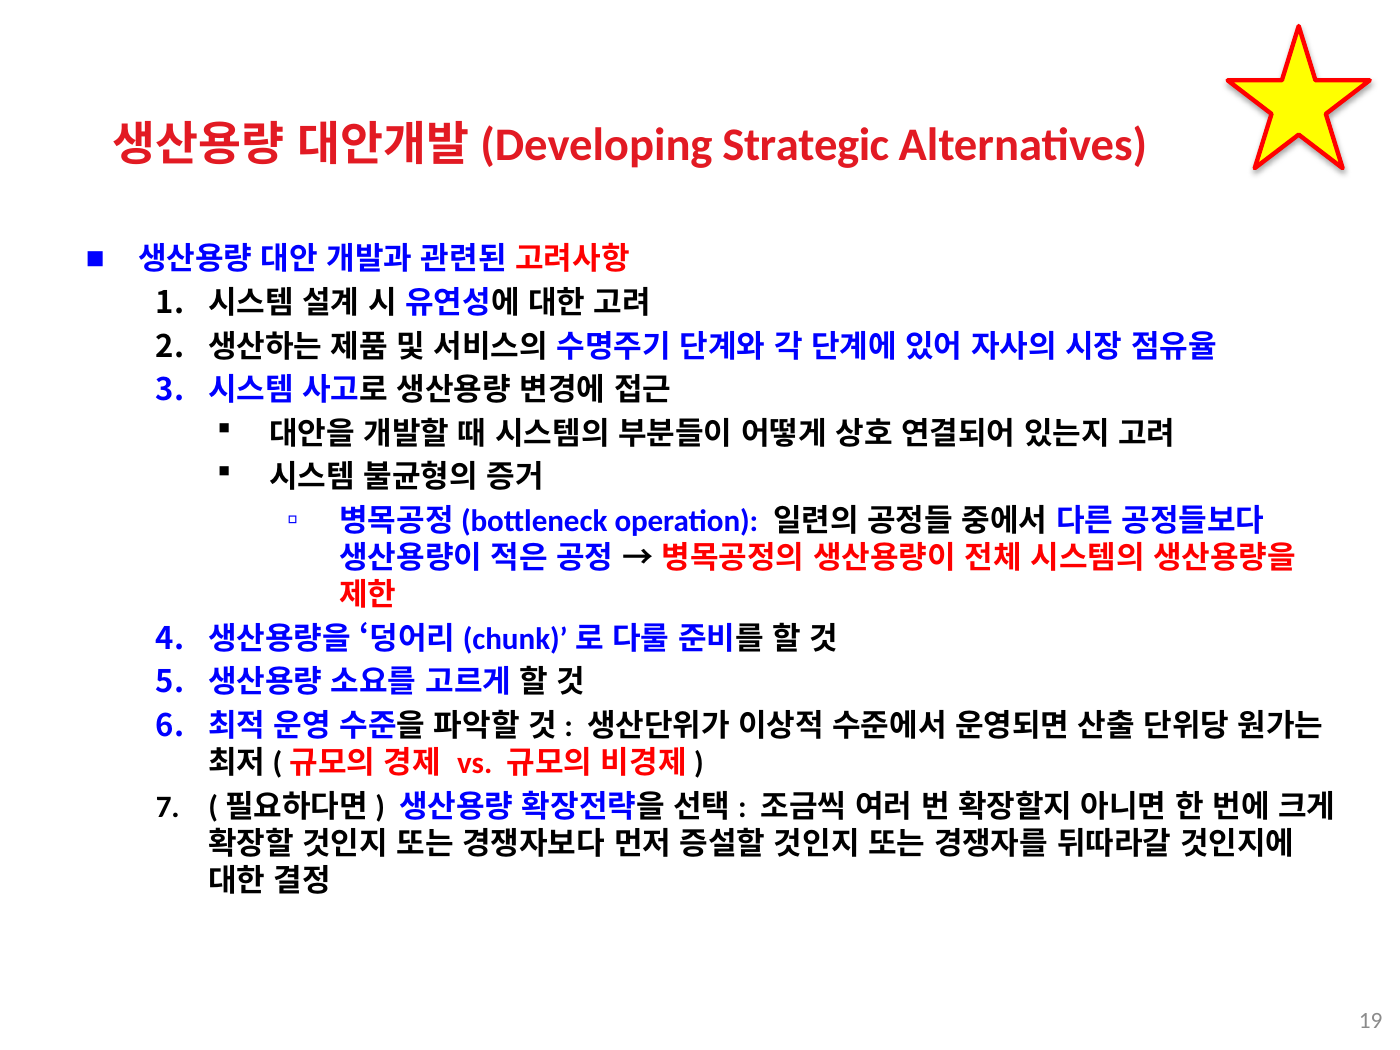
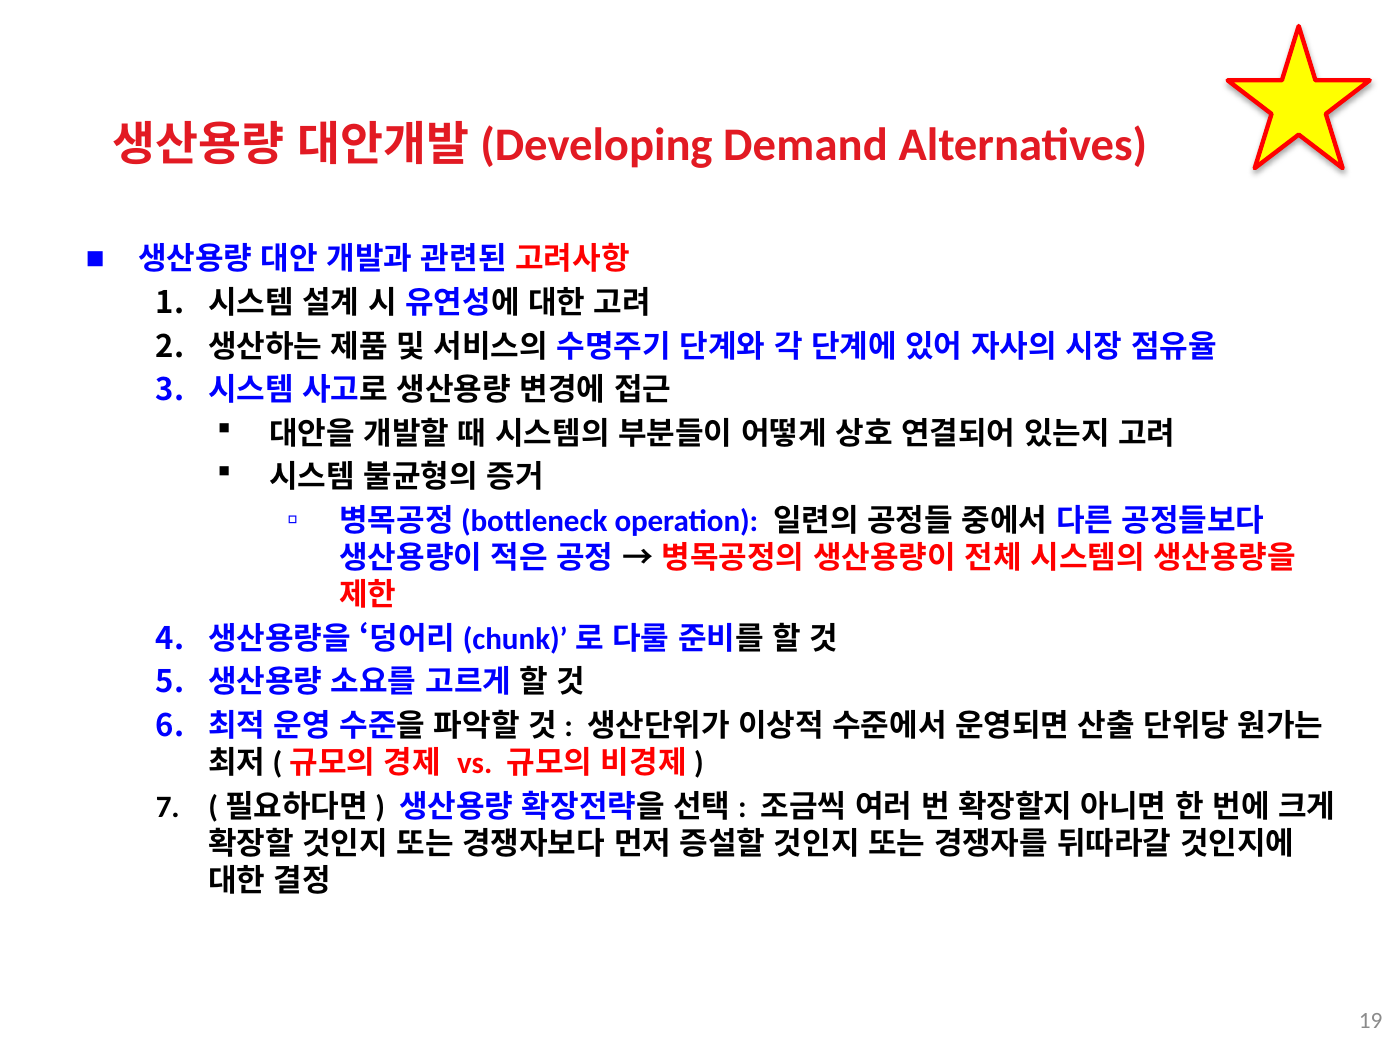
Strategic: Strategic -> Demand (806, 145)
